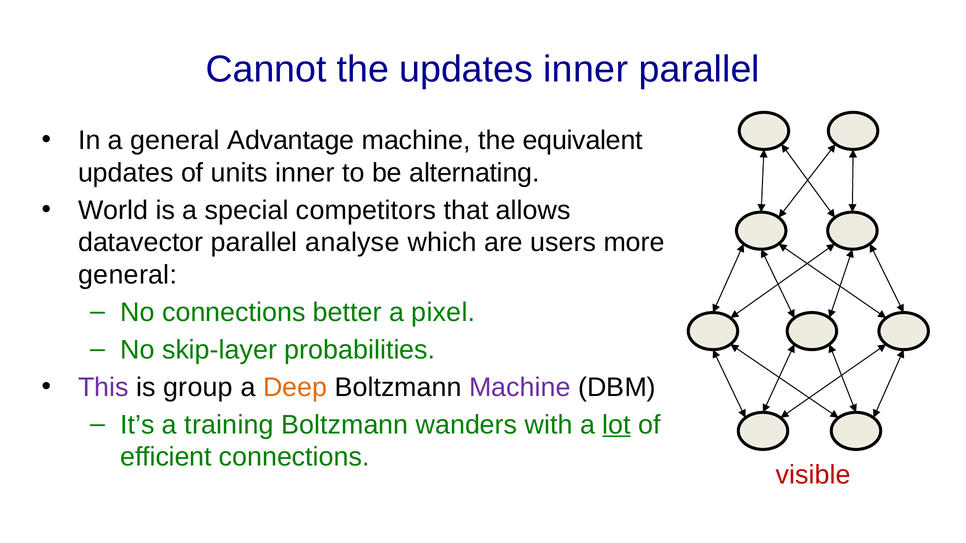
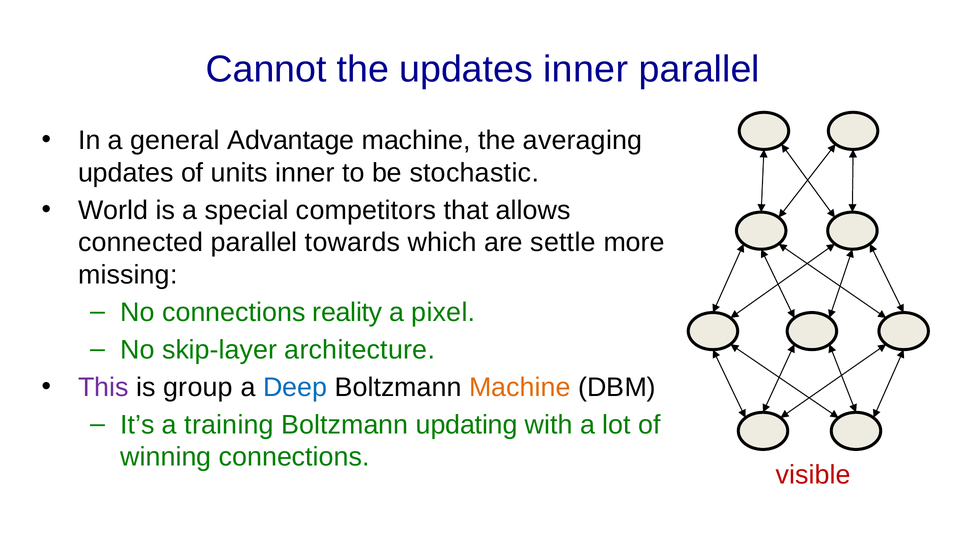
equivalent: equivalent -> averaging (583, 141)
alternating: alternating -> stochastic (474, 173)
datavector: datavector -> connected (141, 243)
analyse: analyse -> towards (353, 243)
users: users -> settle (563, 243)
general: general -> missing (128, 275)
better: better -> reality (347, 312)
probabilities: probabilities -> architecture (360, 350)
Deep colour: orange -> blue (295, 388)
Machine colour: purple -> orange (520, 388)
wanders: wanders -> updating (467, 425)
lot underline: present -> none (617, 425)
efficient: efficient -> winning (166, 457)
